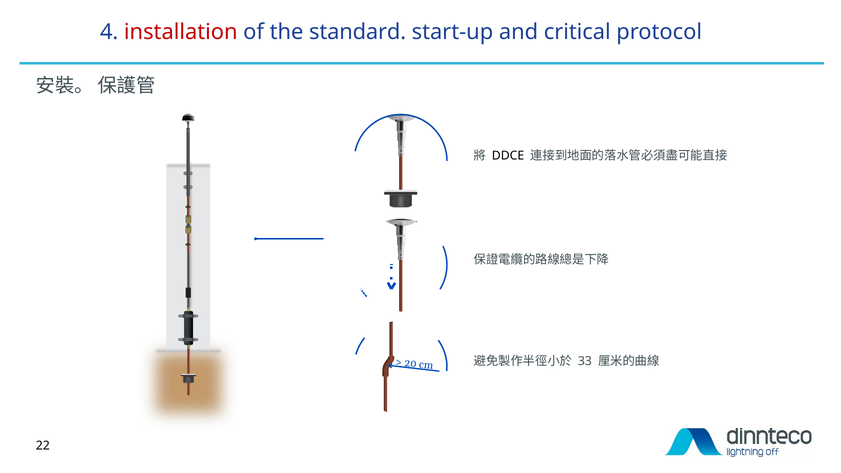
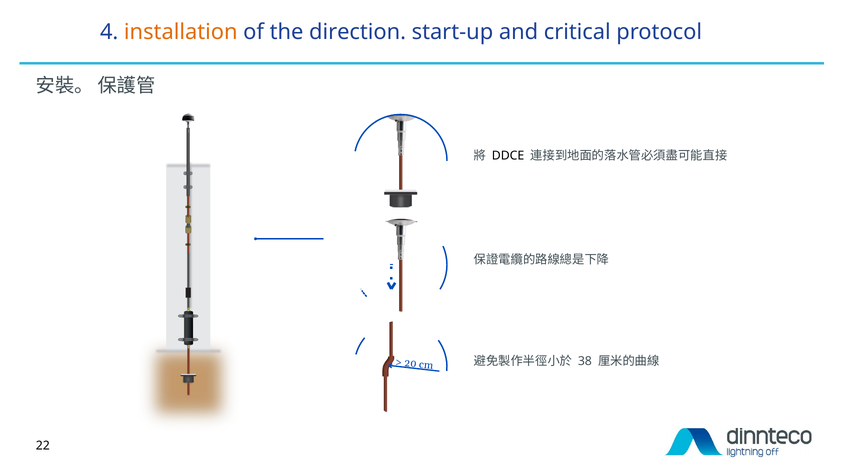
installation colour: red -> orange (181, 32)
standard: standard -> direction (358, 32)
33: 33 -> 38 (585, 361)
